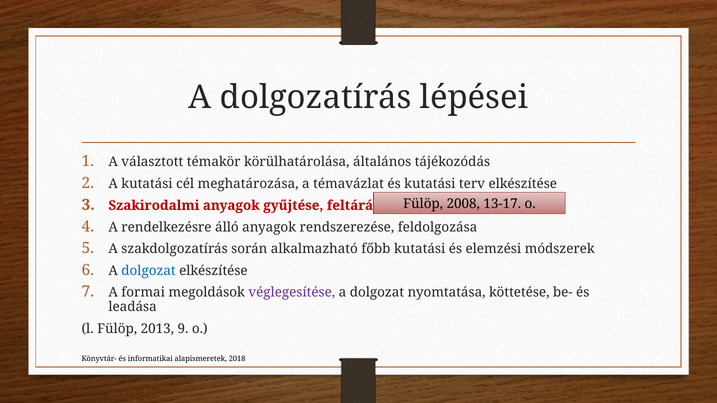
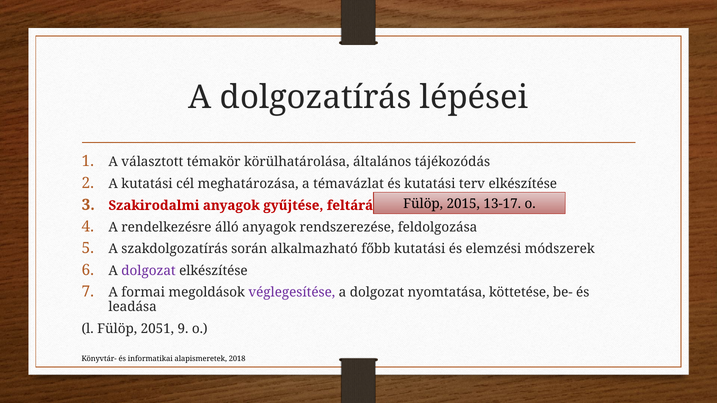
2008: 2008 -> 2015 (463, 204)
dolgozat colour: blue -> purple (149, 271)
2013: 2013 -> 2051 (157, 329)
